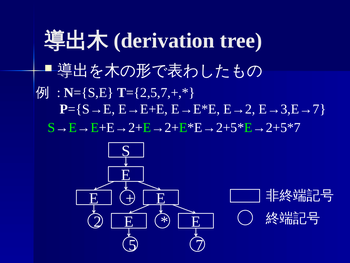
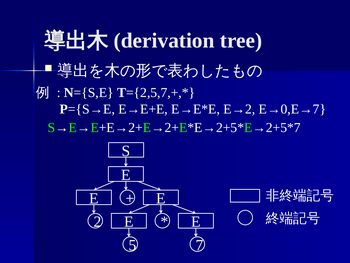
E→3,E→7: E→3,E→7 -> E→0,E→7 (292, 109)
